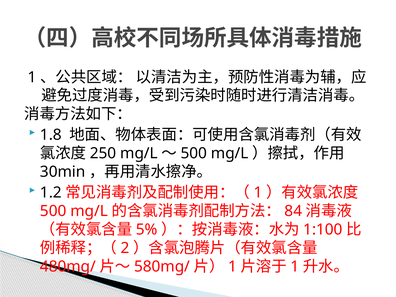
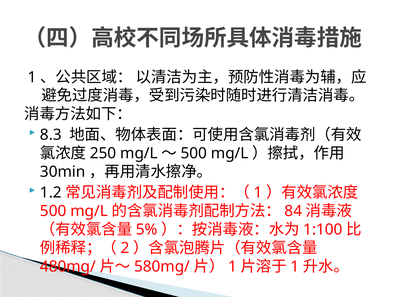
1.8: 1.8 -> 8.3 (51, 135)
